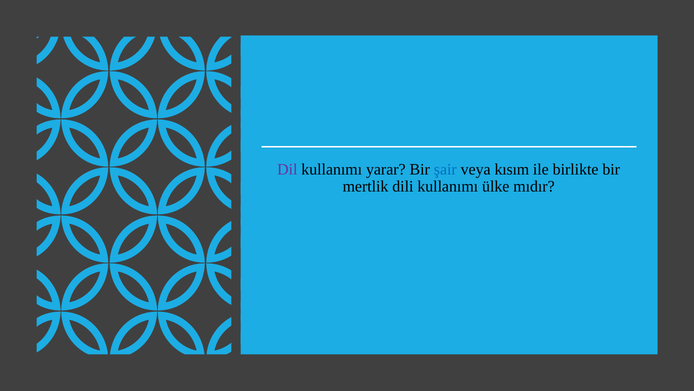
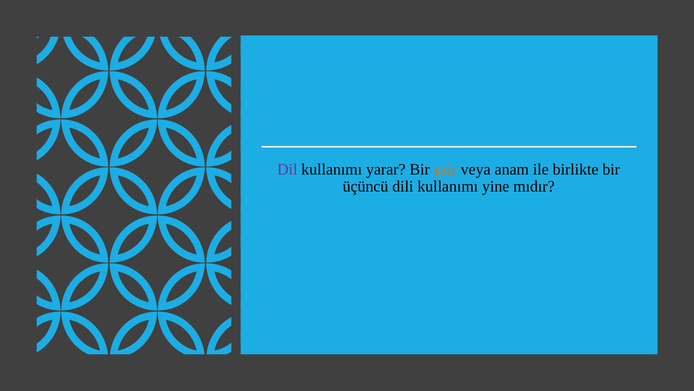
şair colour: blue -> orange (445, 169)
kısım: kısım -> anam (512, 169)
mertlik: mertlik -> üçüncü (366, 186)
ülke: ülke -> yine (496, 186)
